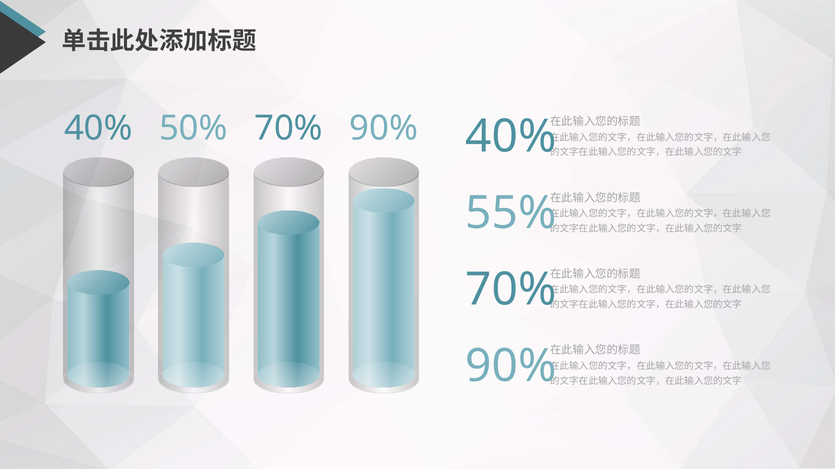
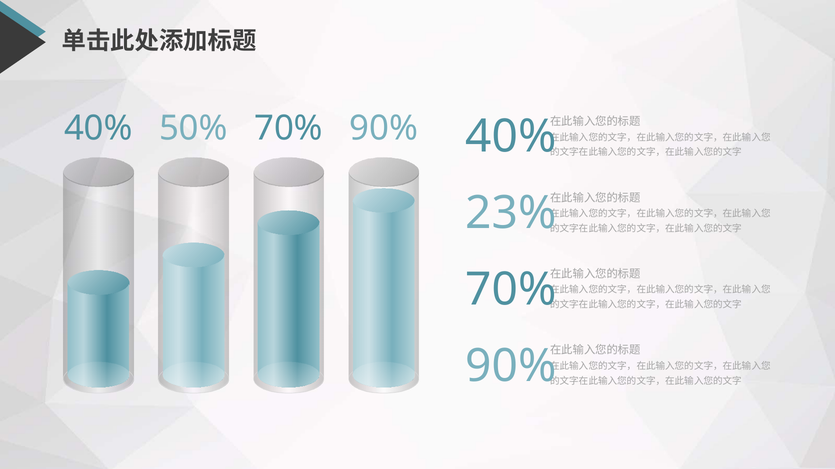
55%: 55% -> 23% (511, 213)
